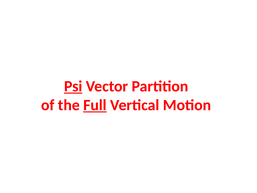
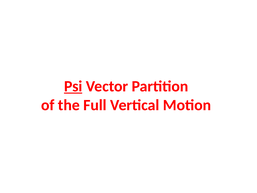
Full underline: present -> none (95, 105)
